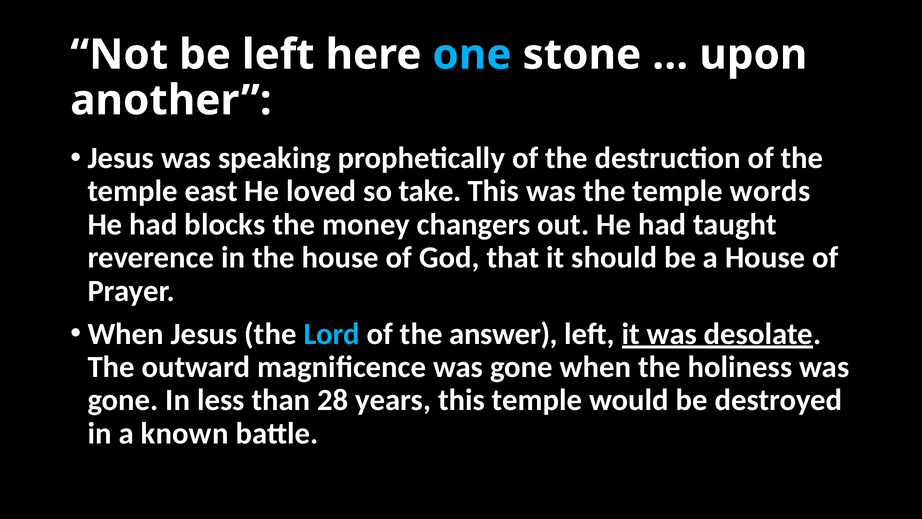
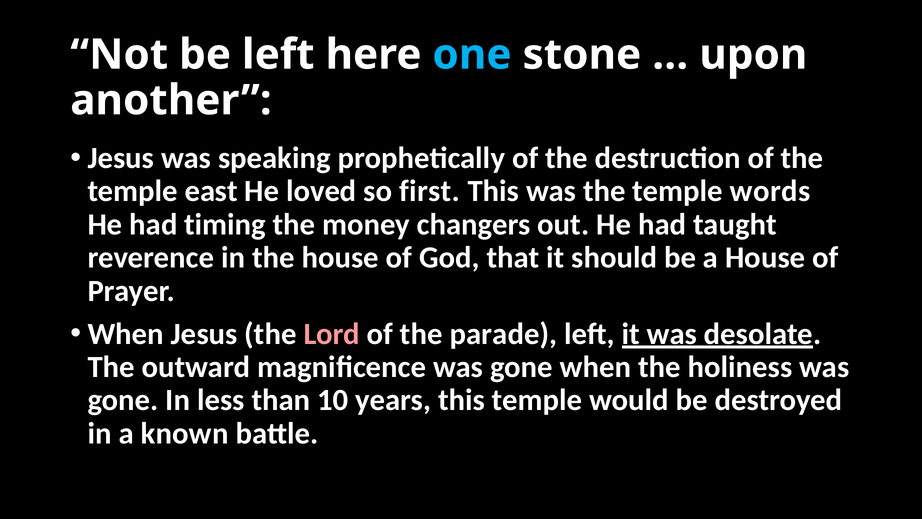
take: take -> first (430, 191)
blocks: blocks -> timing (225, 224)
Lord colour: light blue -> pink (332, 334)
answer: answer -> parade (503, 334)
28: 28 -> 10 (333, 400)
